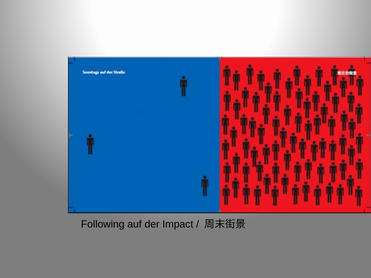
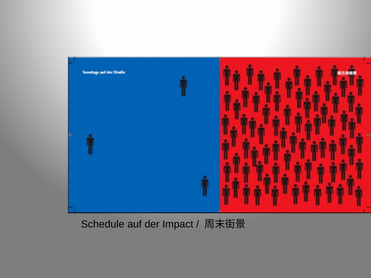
Following: Following -> Schedule (103, 225)
